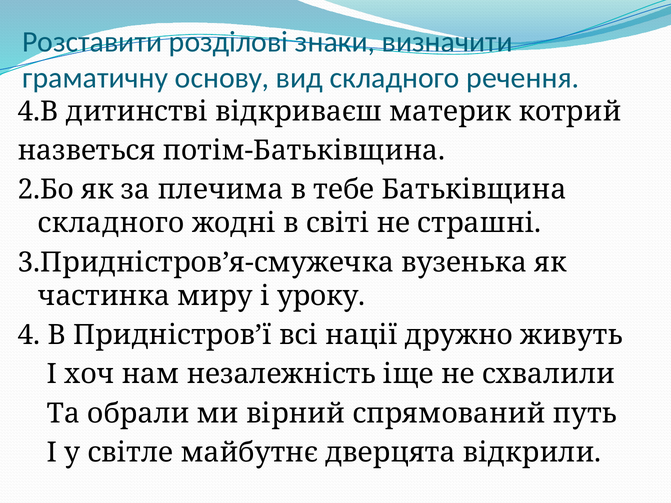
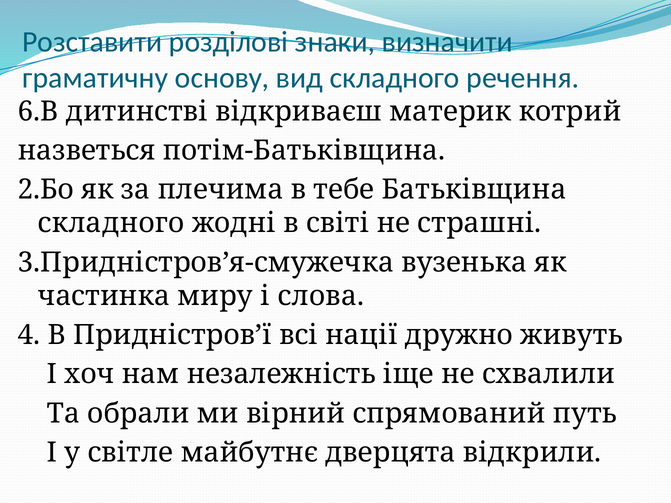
4.В: 4.В -> 6.В (38, 112)
уроку: уроку -> слова (321, 296)
